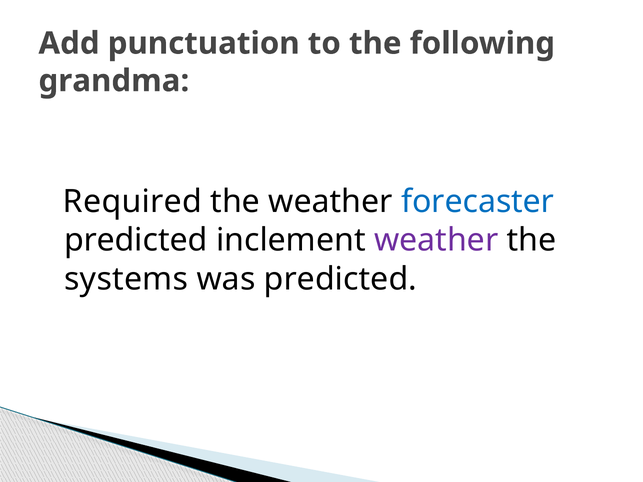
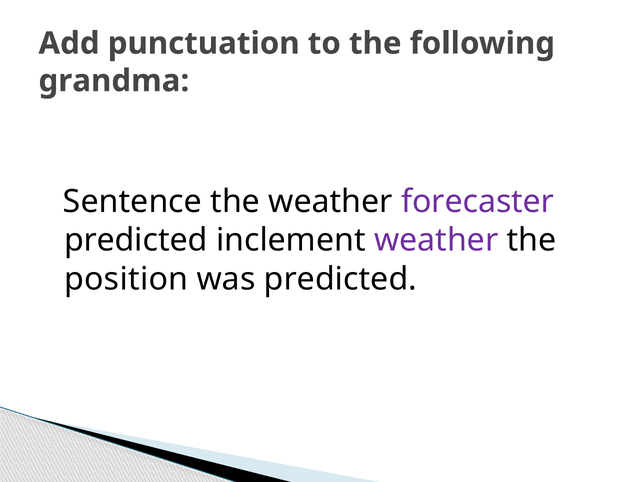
Required: Required -> Sentence (132, 202)
forecaster colour: blue -> purple (478, 202)
systems: systems -> position (126, 279)
